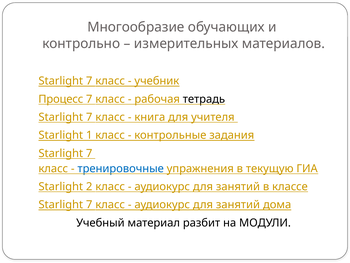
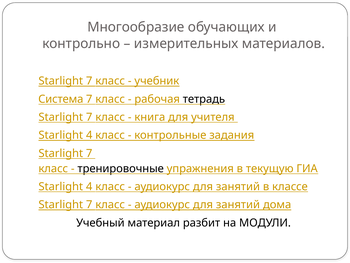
Процесс: Процесс -> Система (61, 99)
1: 1 -> 4 (89, 135)
тренировочные colour: blue -> black (121, 168)
2: 2 -> 4 (89, 186)
